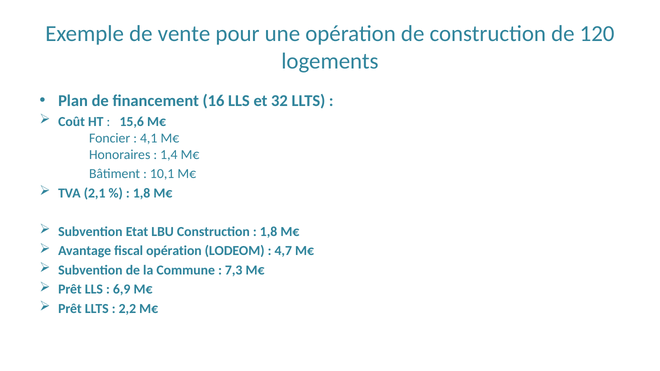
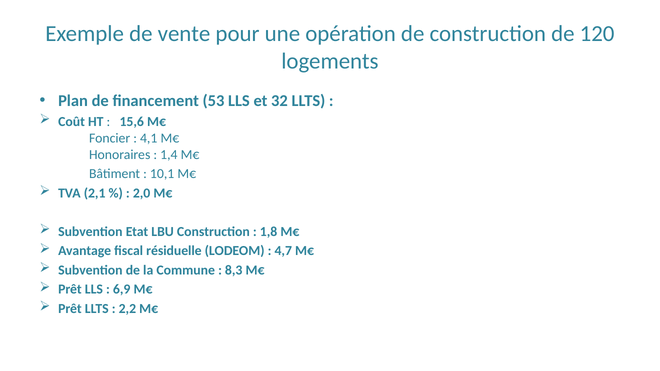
16: 16 -> 53 (213, 101)
1,8: 1,8 -> 2,0 (142, 193)
fiscal opération: opération -> résiduelle (174, 251)
7,3: 7,3 -> 8,3 (234, 270)
